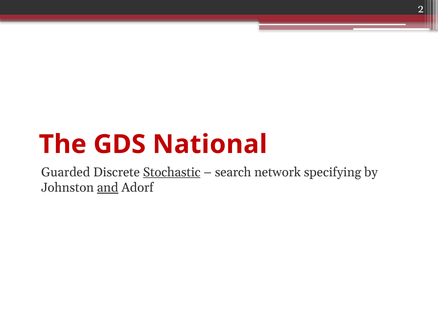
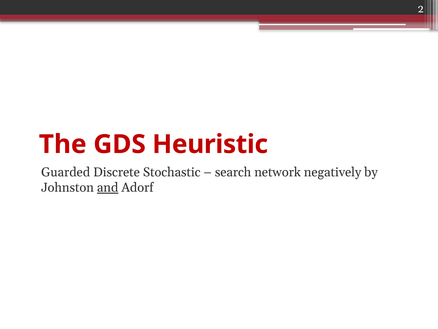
National: National -> Heuristic (210, 144)
Stochastic underline: present -> none (172, 172)
specifying: specifying -> negatively (333, 172)
